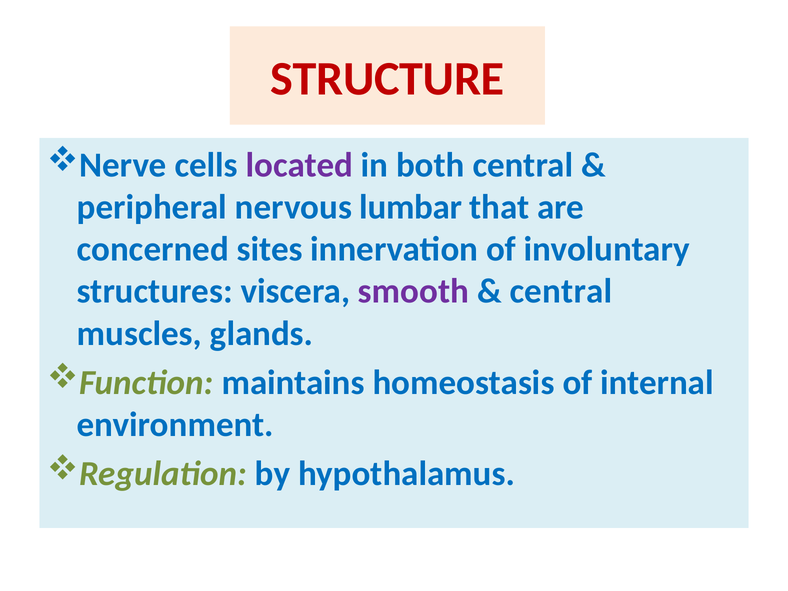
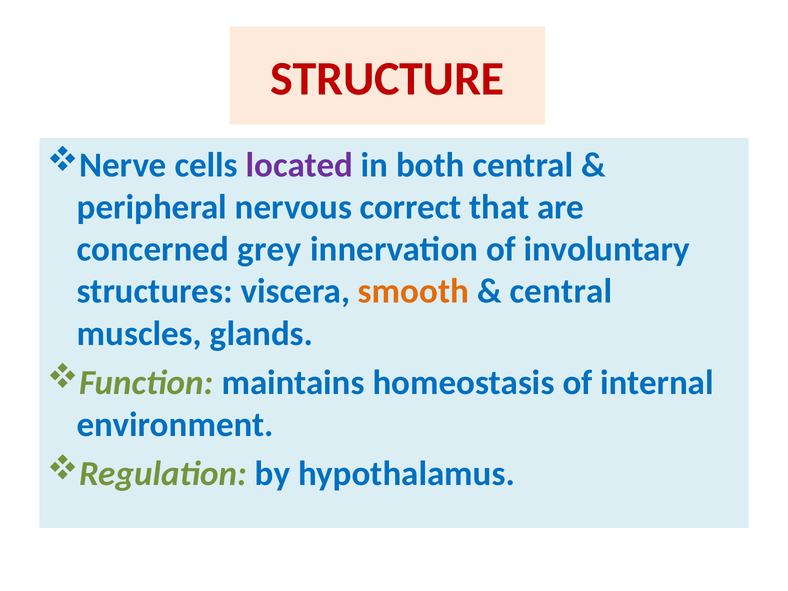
lumbar: lumbar -> correct (411, 207)
sites: sites -> grey (269, 249)
smooth colour: purple -> orange (413, 291)
